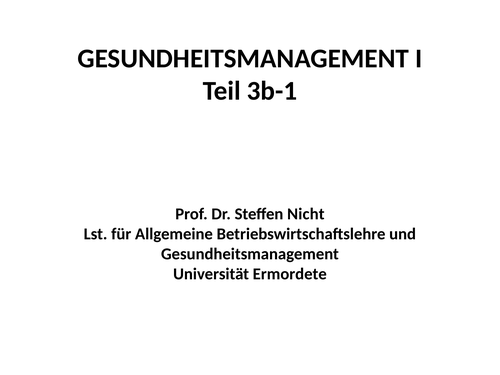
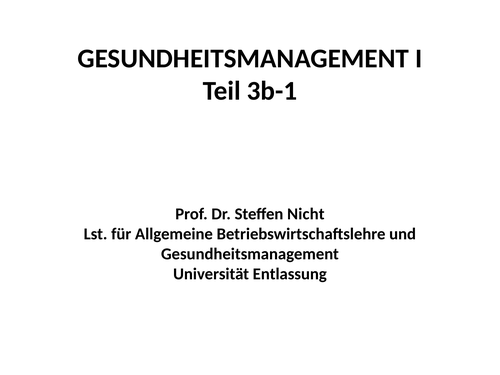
Ermordete: Ermordete -> Entlassung (290, 274)
